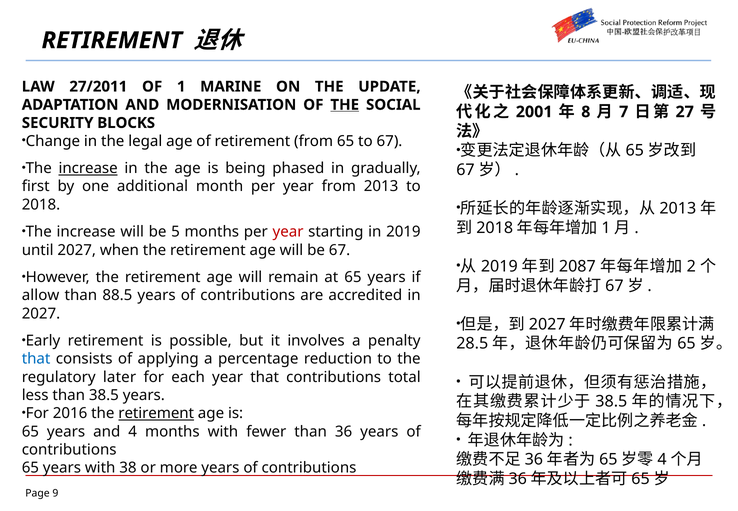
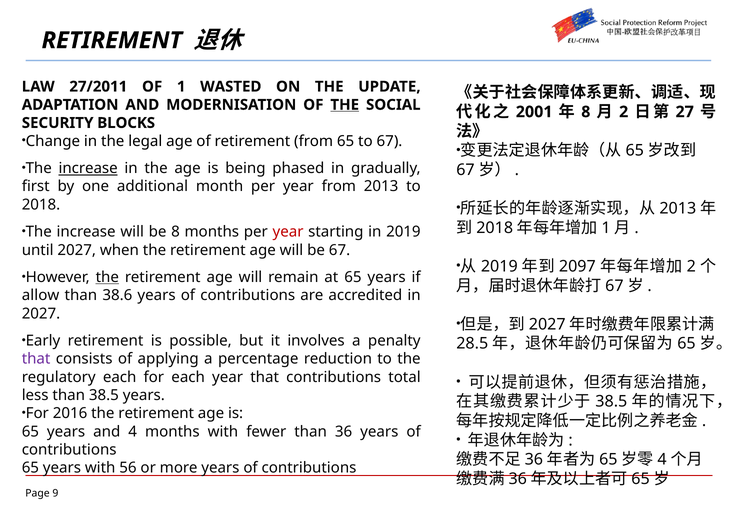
MARINE: MARINE -> WASTED (231, 87)
7: 7 -> 2 (624, 112)
be 5: 5 -> 8 (175, 232)
2087: 2087 -> 2097 (577, 266)
the underline: none -> present (107, 277)
88.5: 88.5 -> 38.6 (117, 295)
that colour: blue -> purple (36, 359)
regulatory later: later -> each (120, 377)
retirement underline: present -> none (156, 413)
38: 38 -> 56 (128, 468)
